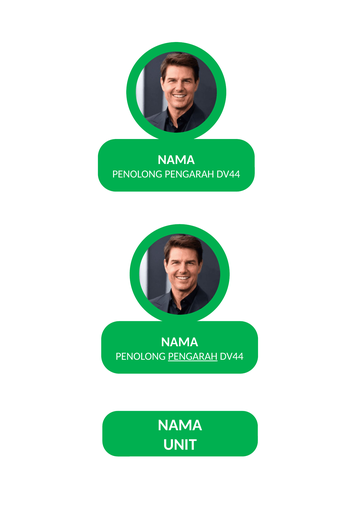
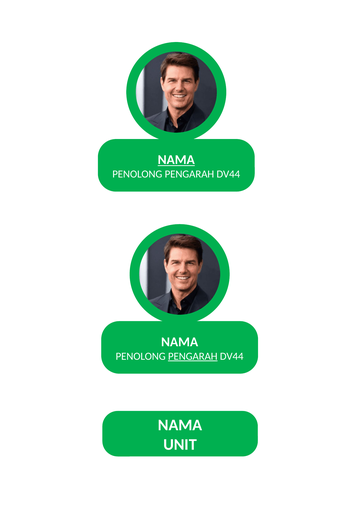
NAMA underline: none -> present (176, 160)
